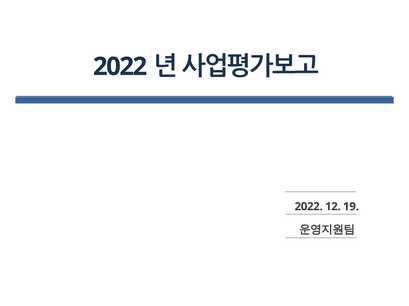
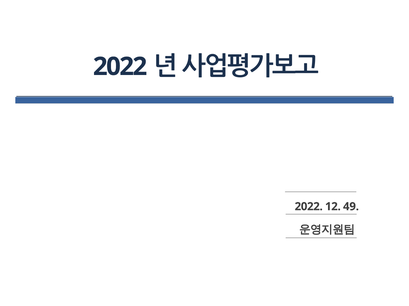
19: 19 -> 49 (351, 207)
